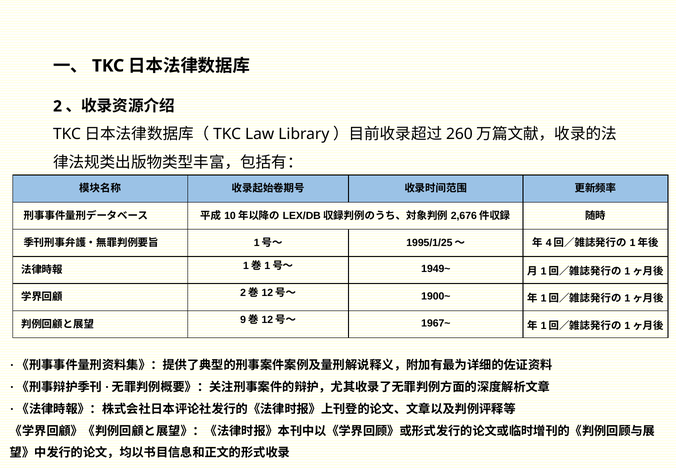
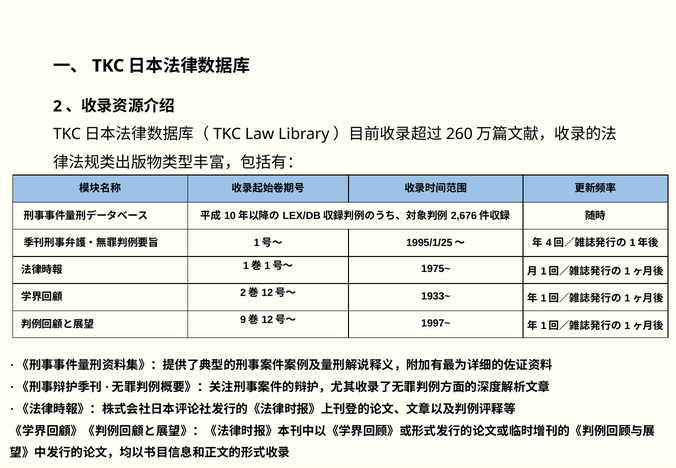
1949~: 1949~ -> 1975~ (436, 269)
1900~: 1900~ -> 1933~ (436, 296)
1967~: 1967~ -> 1997~ (436, 323)
